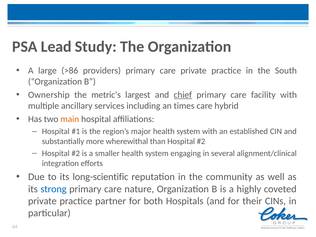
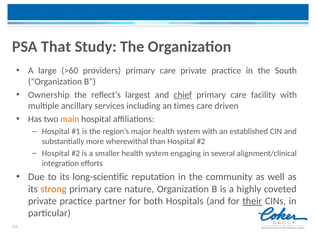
Lead: Lead -> That (56, 47)
>86: >86 -> >60 (70, 71)
metric’s: metric’s -> reflect’s (106, 95)
hybrid: hybrid -> driven (227, 106)
strong colour: blue -> orange (54, 189)
their underline: none -> present (252, 201)
